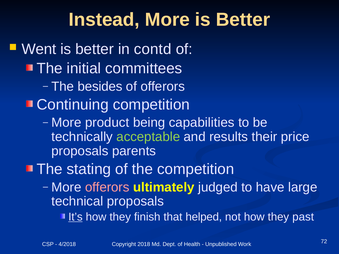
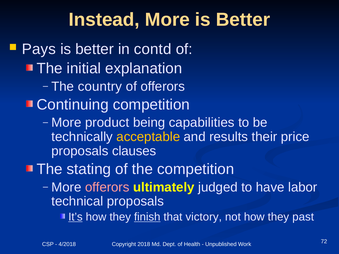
Went: Went -> Pays (39, 49)
committees: committees -> explanation (144, 69)
besides: besides -> country (100, 87)
acceptable colour: light green -> yellow (148, 137)
parents: parents -> clauses (134, 151)
large: large -> labor (303, 187)
finish underline: none -> present (147, 217)
helped: helped -> victory (204, 217)
